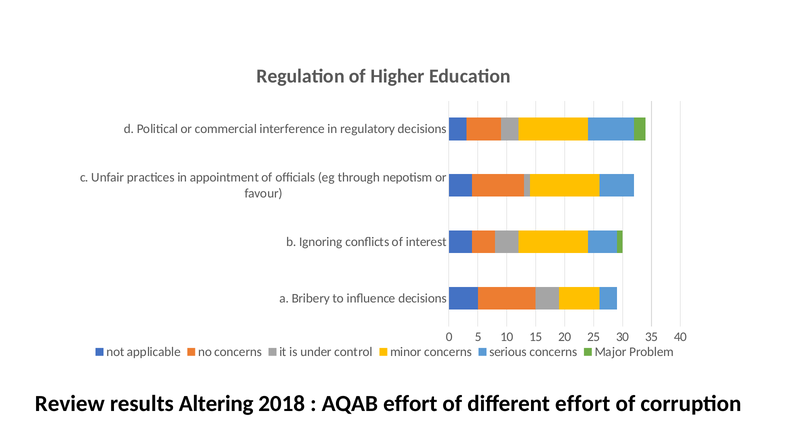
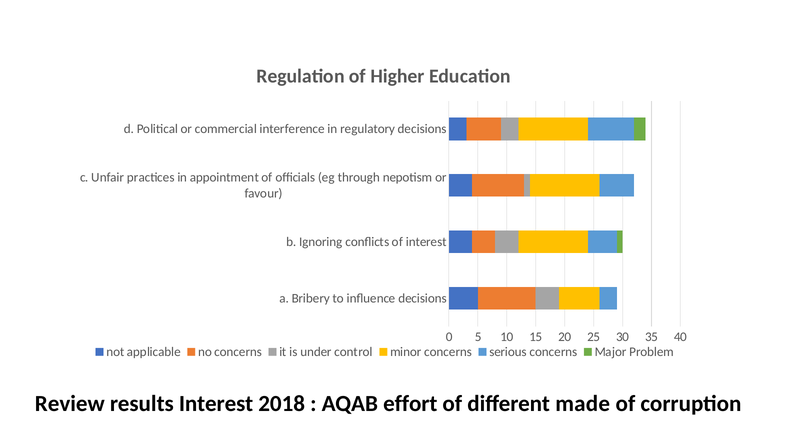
results Altering: Altering -> Interest (216, 404)
different effort: effort -> made (583, 404)
